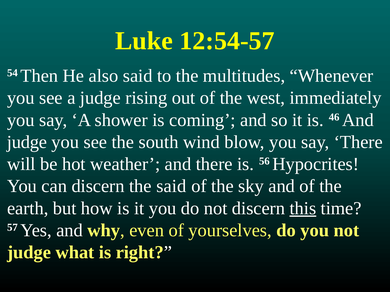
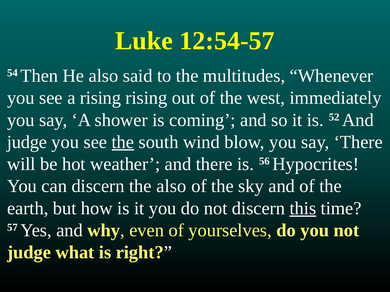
a judge: judge -> rising (100, 98)
46: 46 -> 52 (334, 117)
the underline: none -> present (123, 142)
the said: said -> also (171, 186)
